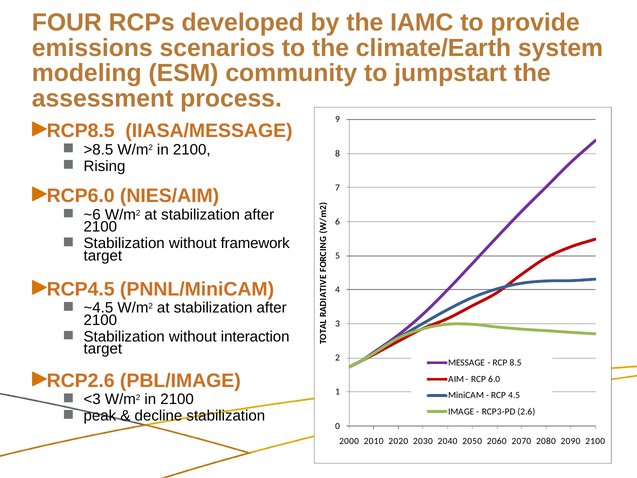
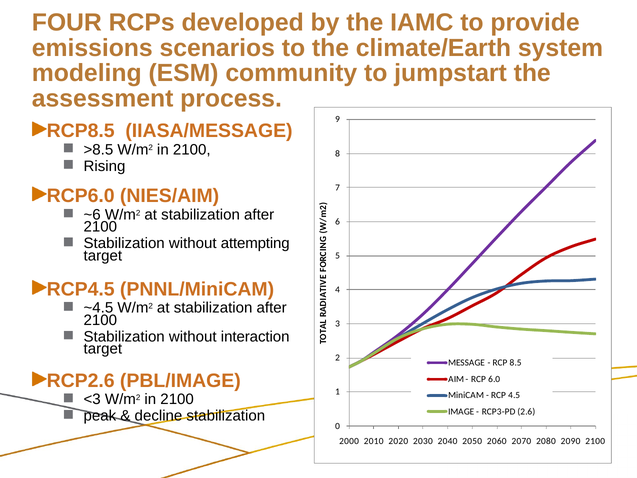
framework: framework -> attempting (255, 243)
